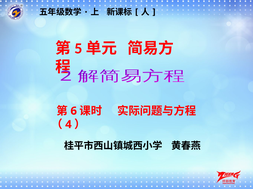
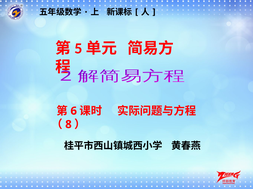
4: 4 -> 8 (68, 125)
